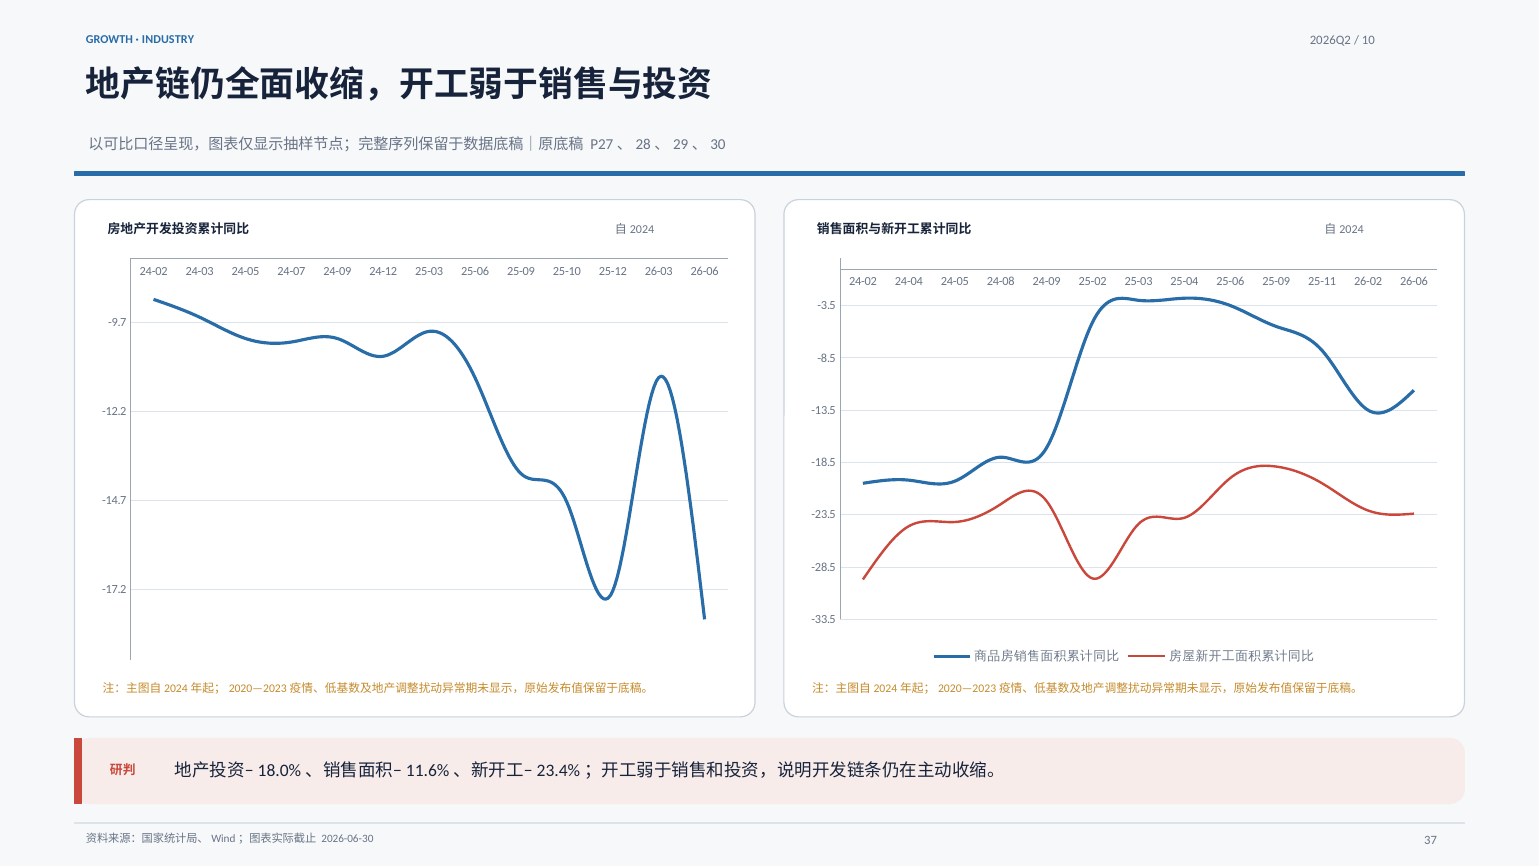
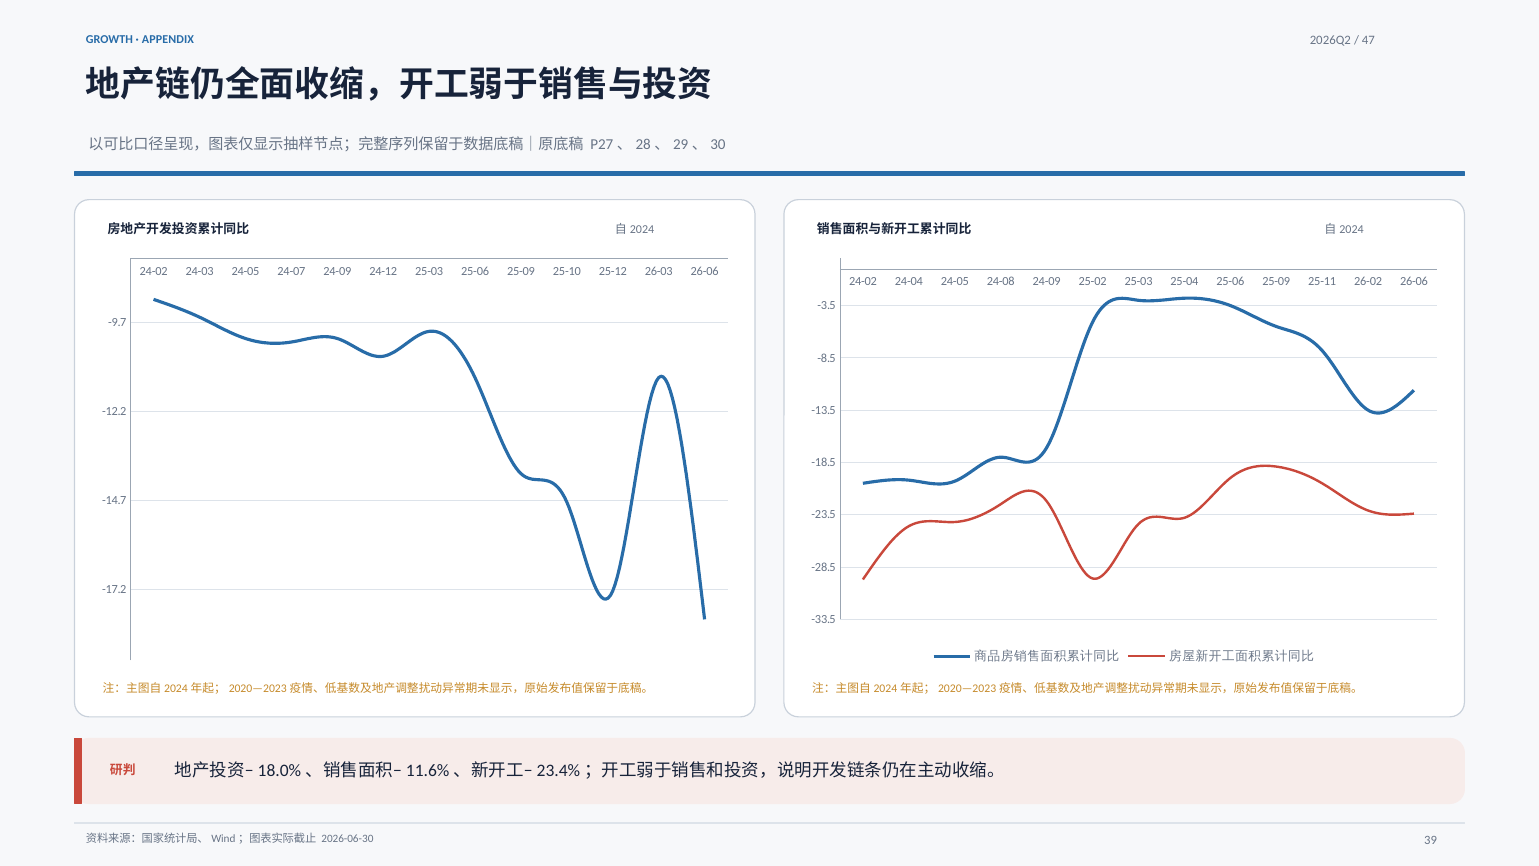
INDUSTRY: INDUSTRY -> APPENDIX (168, 40)
10: 10 -> 47 (1368, 40)
37: 37 -> 39 (1431, 840)
